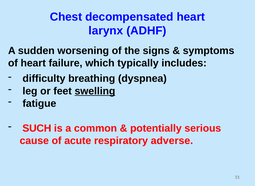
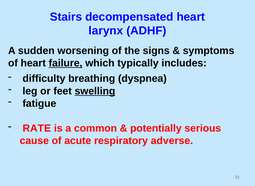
Chest: Chest -> Stairs (66, 17)
failure underline: none -> present (66, 63)
SUCH: SUCH -> RATE (37, 128)
